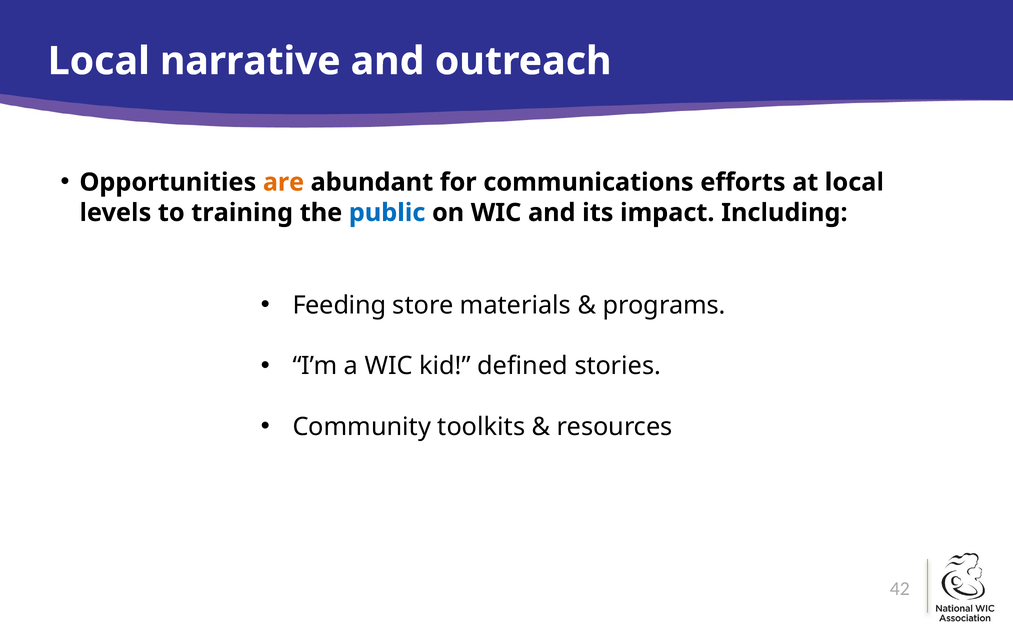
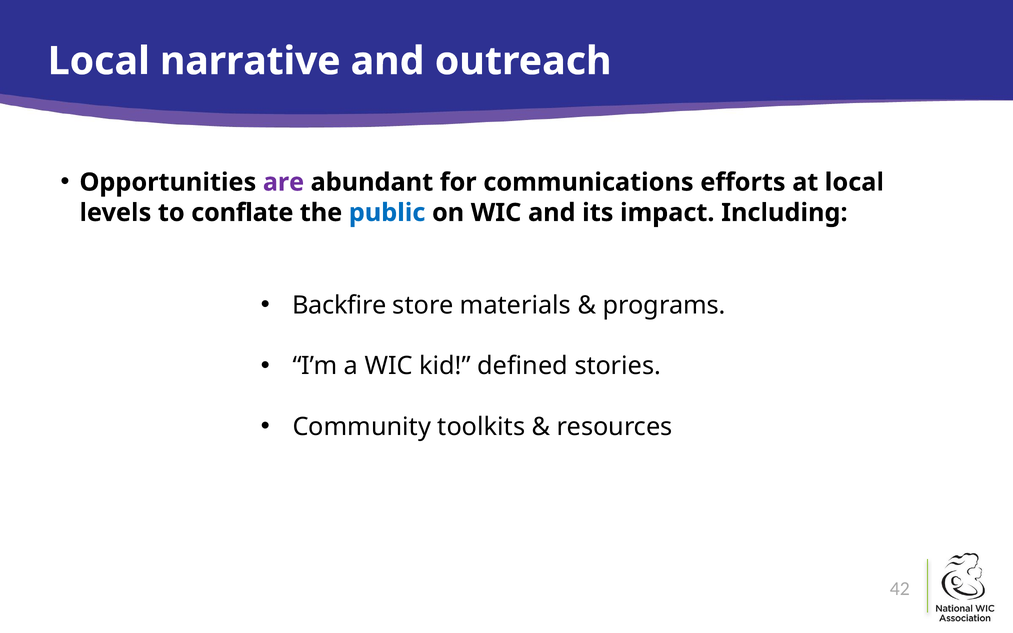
are colour: orange -> purple (283, 182)
training: training -> conflate (242, 213)
Feeding: Feeding -> Backfire (339, 305)
